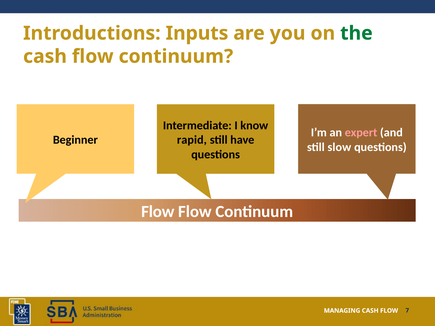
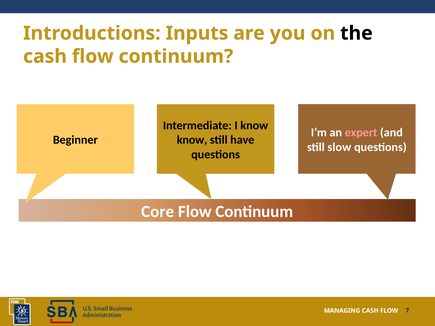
the colour: green -> black (356, 33)
rapid: rapid -> know (192, 140)
Flow: Flow -> Core (158, 212)
